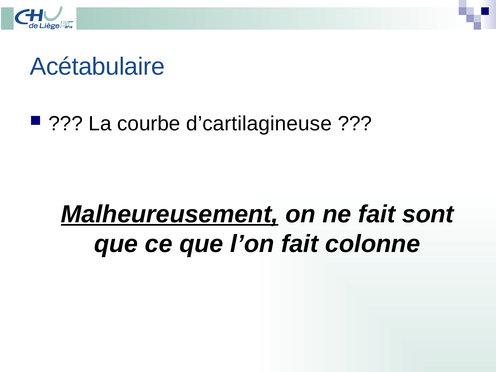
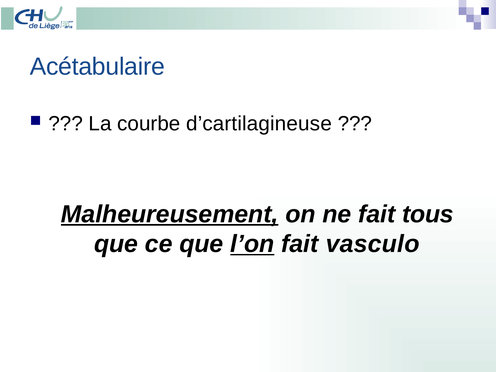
sont: sont -> tous (428, 214)
l’on underline: none -> present (252, 244)
colonne: colonne -> vasculo (373, 244)
